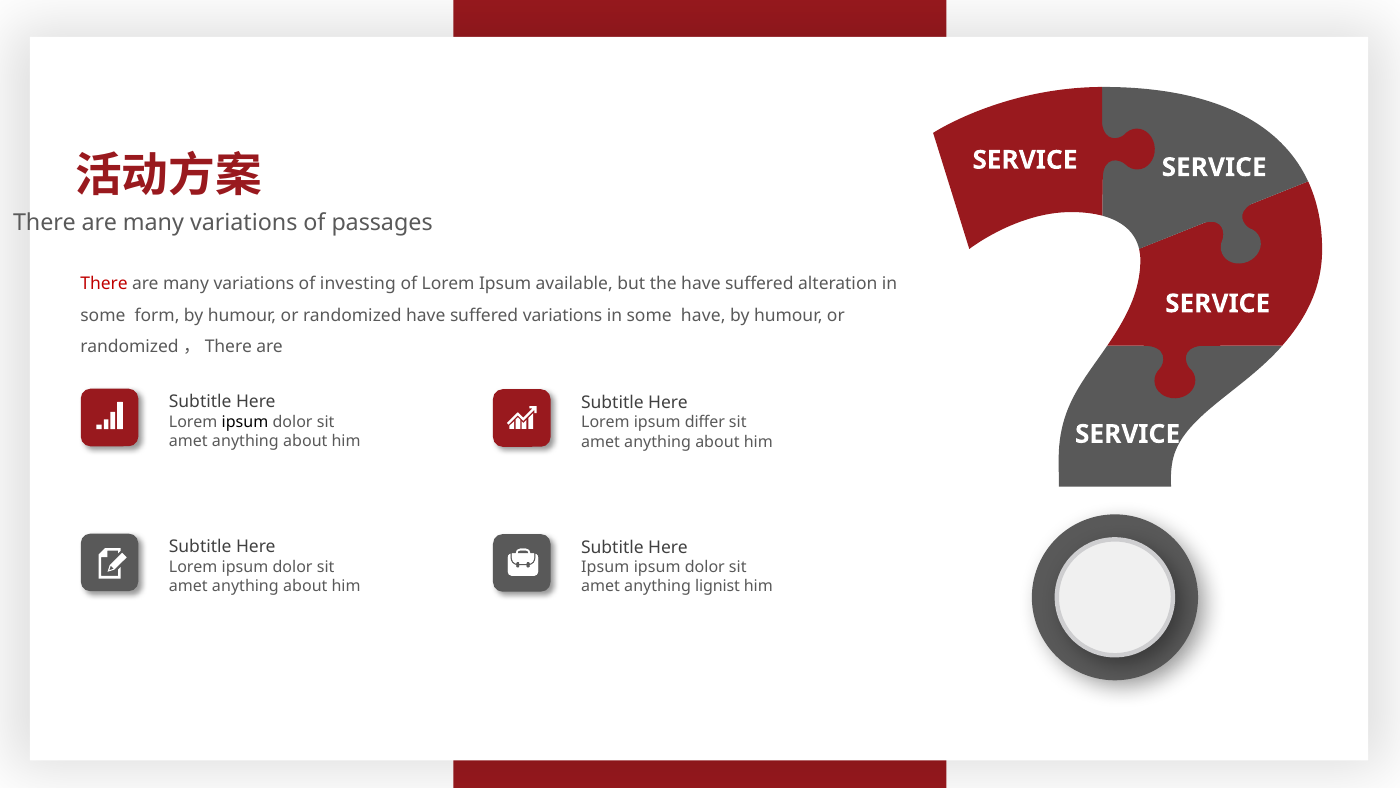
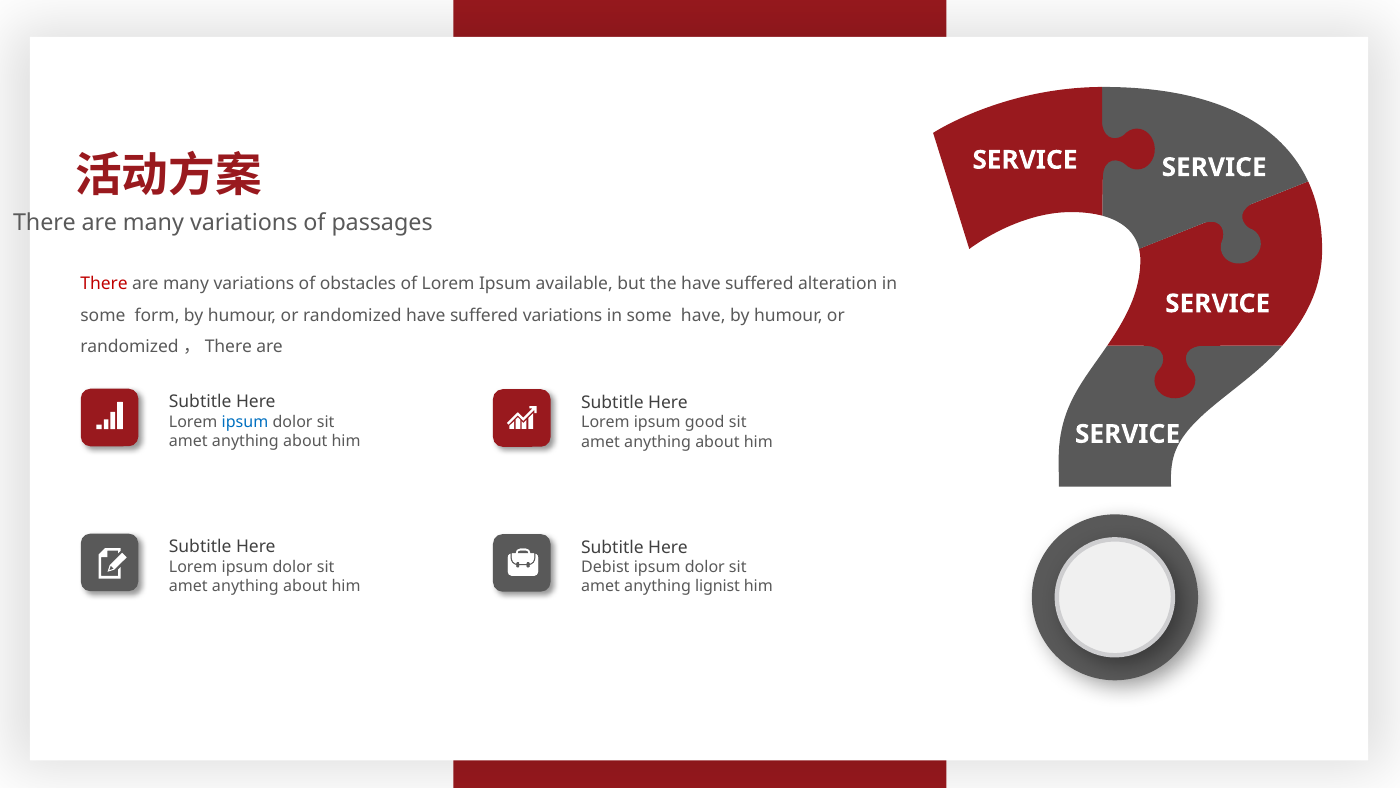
investing: investing -> obstacles (358, 284)
ipsum colour: black -> blue (245, 422)
differ: differ -> good (705, 422)
Ipsum: Ipsum -> Debist (605, 567)
